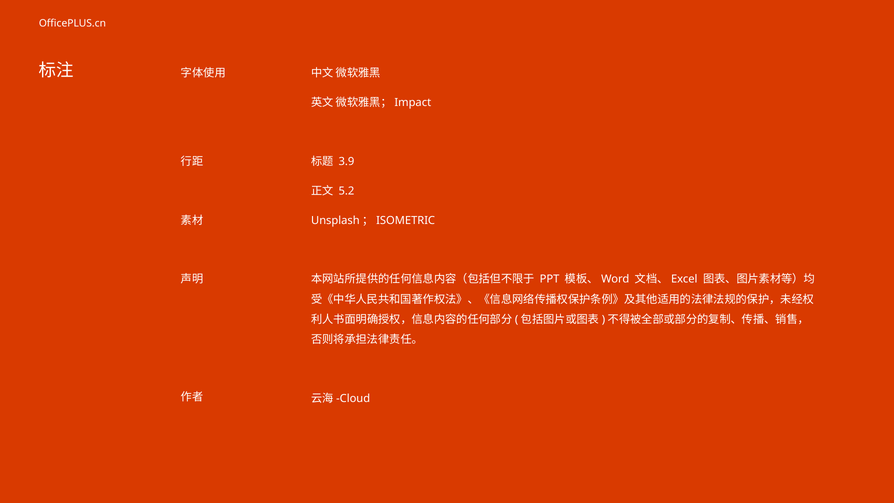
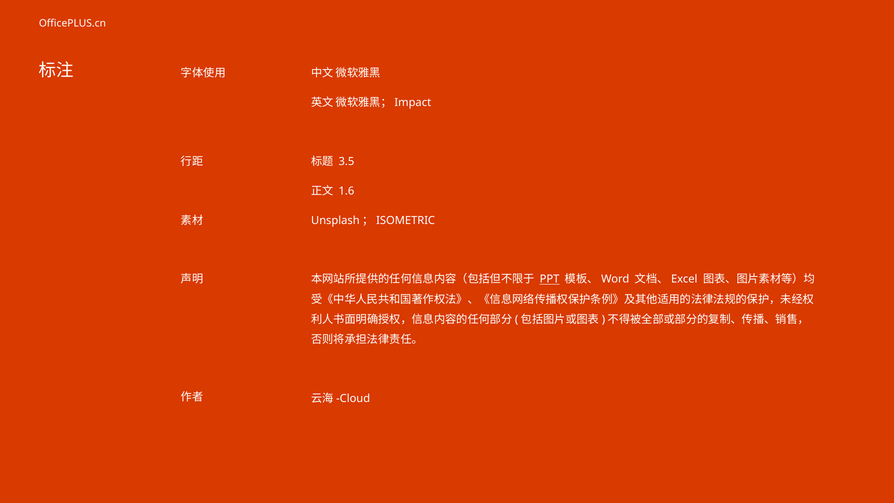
3.9: 3.9 -> 3.5 (346, 162)
5.2: 5.2 -> 1.6 (346, 191)
PPT underline: none -> present (550, 279)
